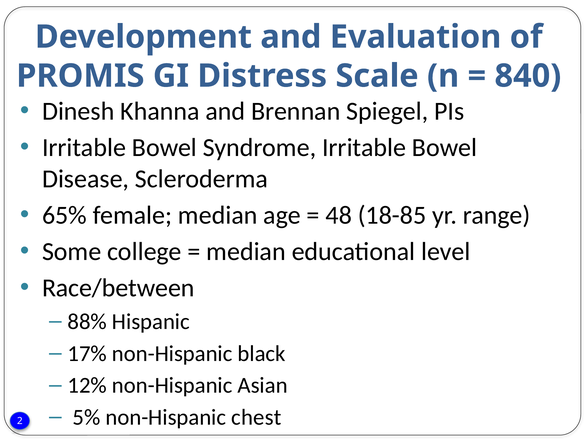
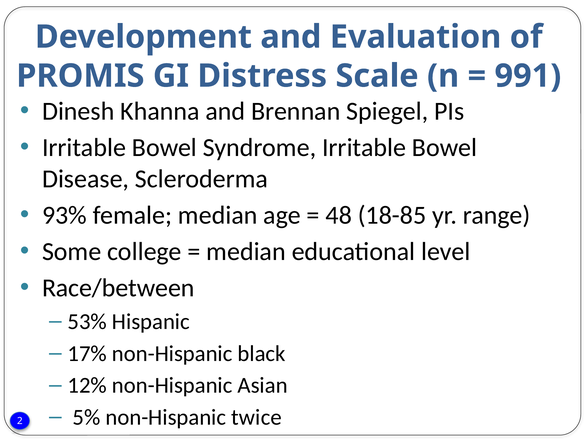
840: 840 -> 991 (528, 76)
65%: 65% -> 93% (64, 215)
88%: 88% -> 53% (87, 321)
chest: chest -> twice (256, 417)
